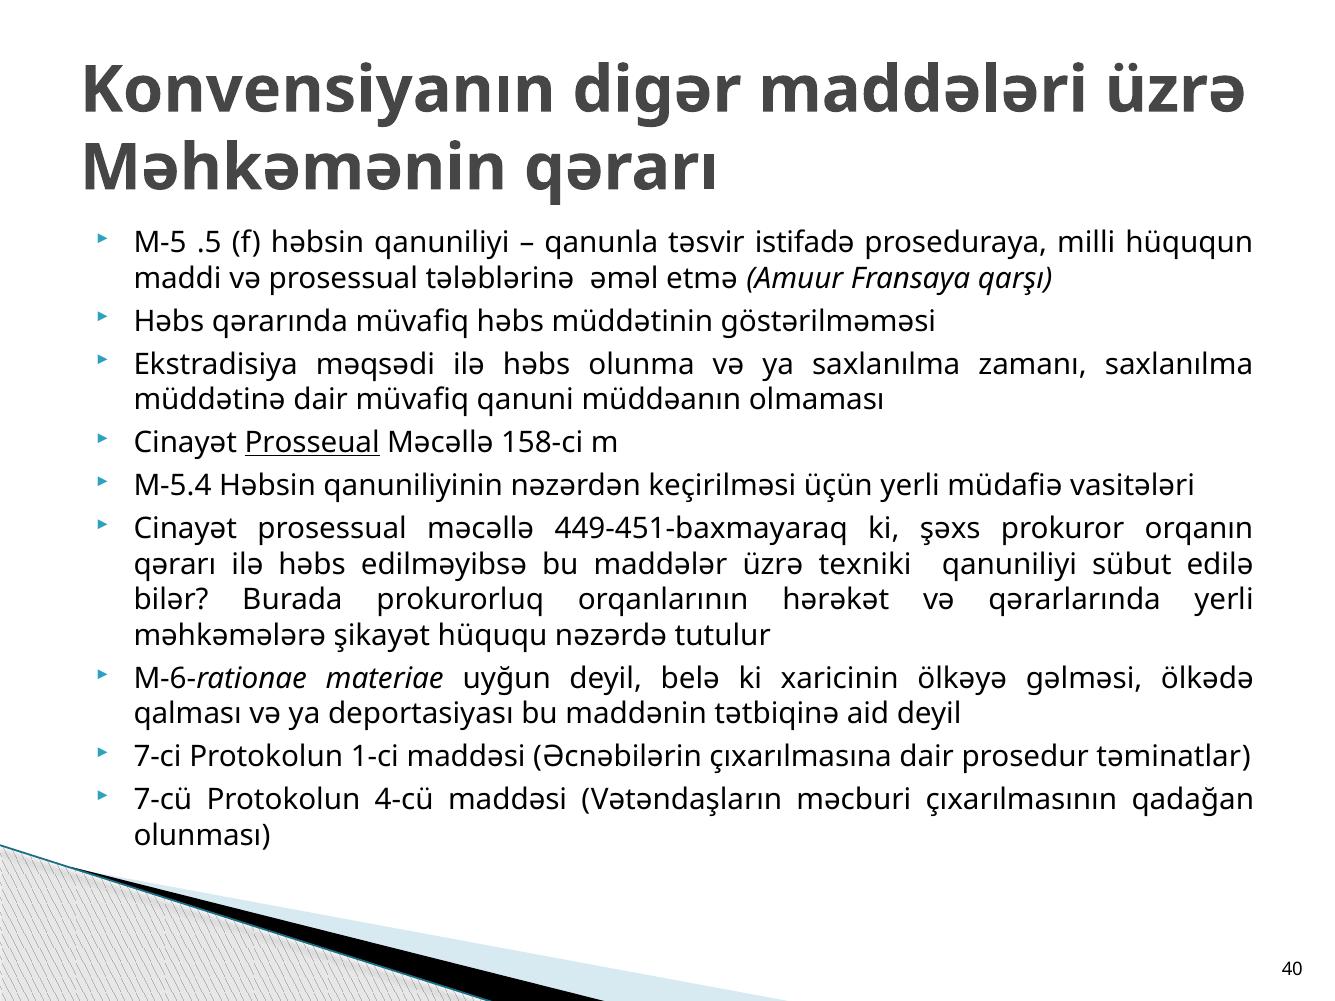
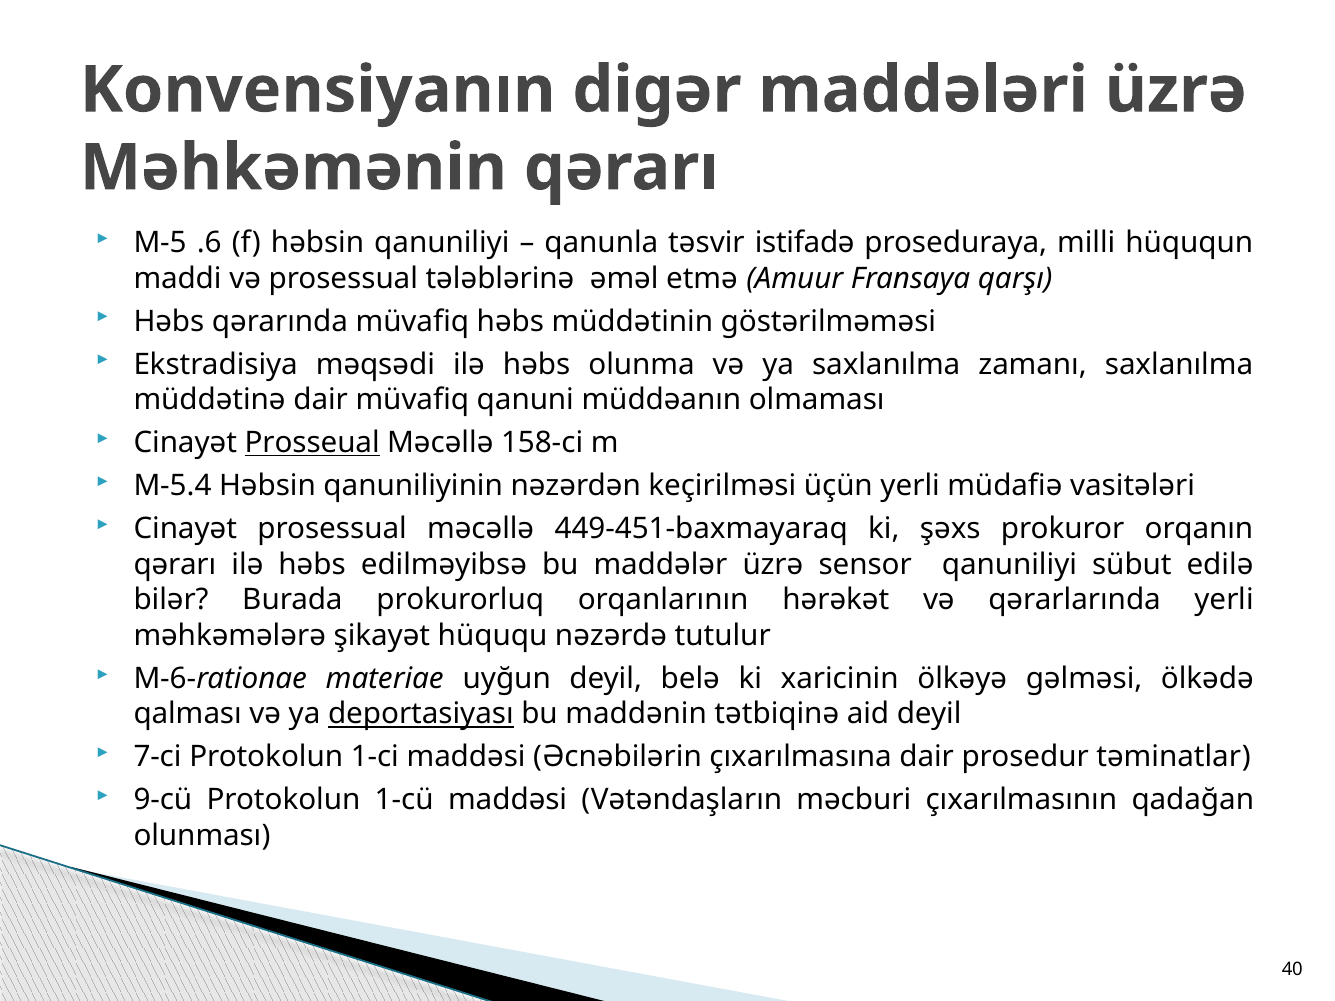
.5: .5 -> .6 (209, 243)
texniki: texniki -> sensor (865, 564)
deportasiyası underline: none -> present (421, 714)
7-cü: 7-cü -> 9-cü (163, 800)
4-cü: 4-cü -> 1-cü (404, 800)
